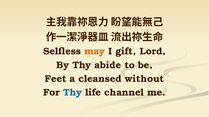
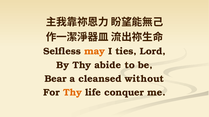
gift: gift -> ties (126, 52)
Feet: Feet -> Bear (56, 79)
Thy colour: blue -> orange (73, 93)
channel: channel -> conquer (124, 93)
